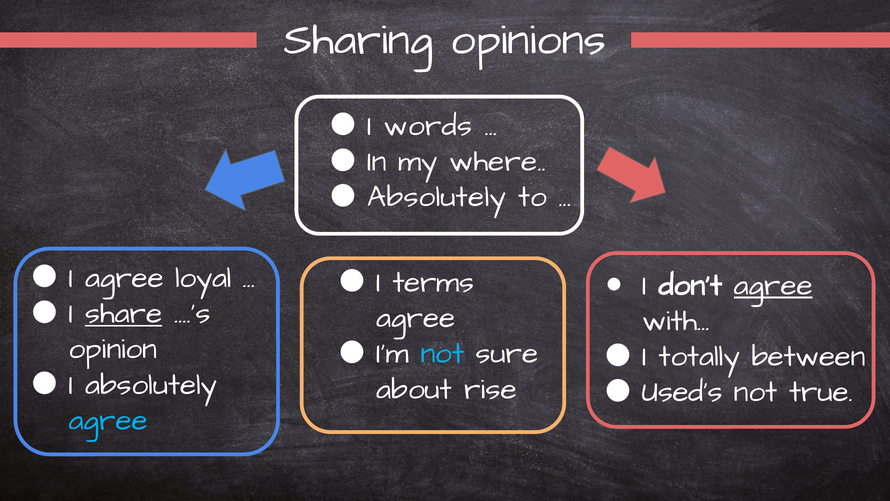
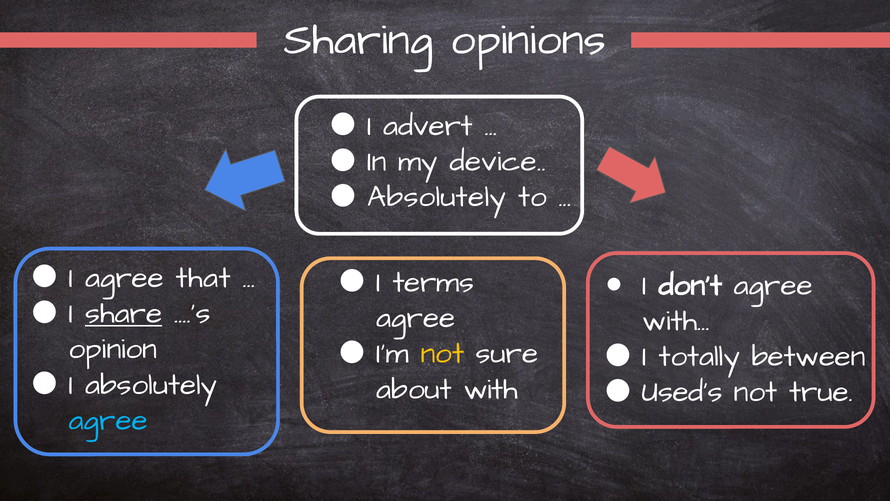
words: words -> advert (428, 125)
where: where -> device (498, 161)
loyal: loyal -> that (203, 277)
agree underline: present -> none (773, 285)
not colour: light blue -> yellow (442, 353)
rise: rise -> with (491, 388)
